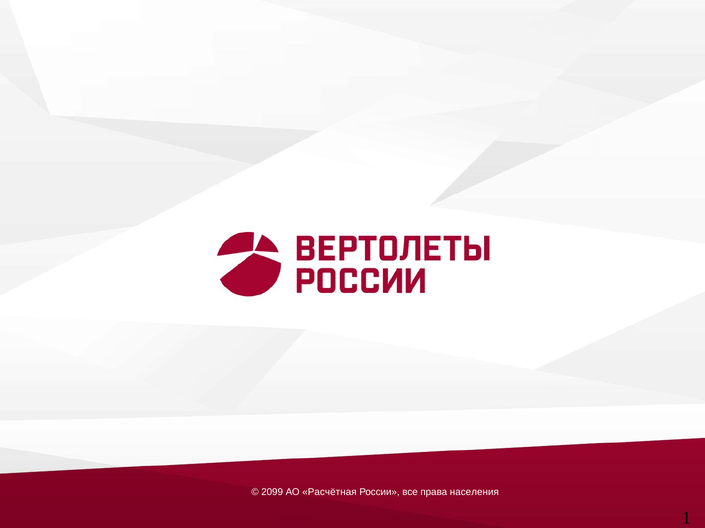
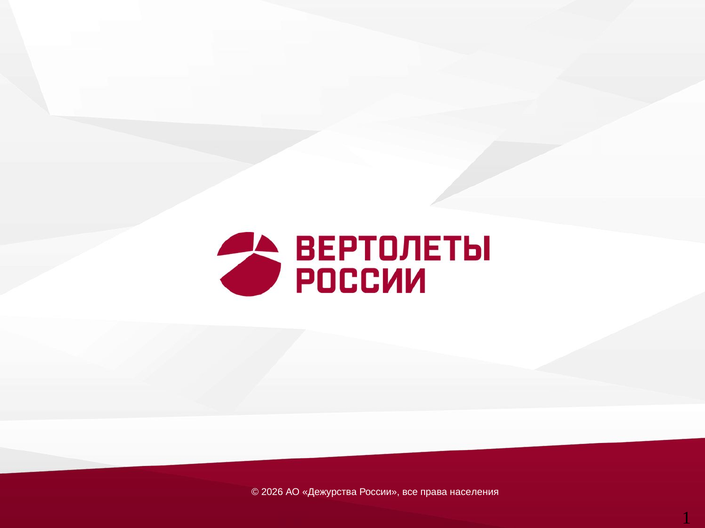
2099: 2099 -> 2026 (272, 493)
Расчётная: Расчётная -> Дежурства (330, 493)
